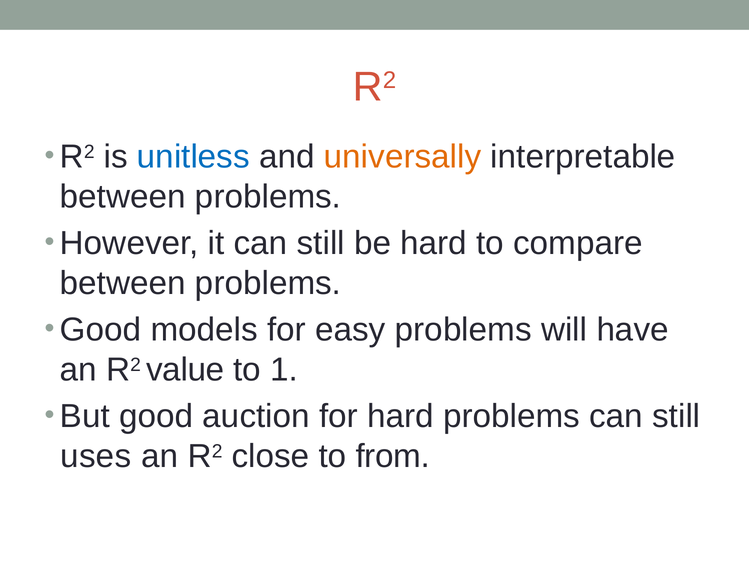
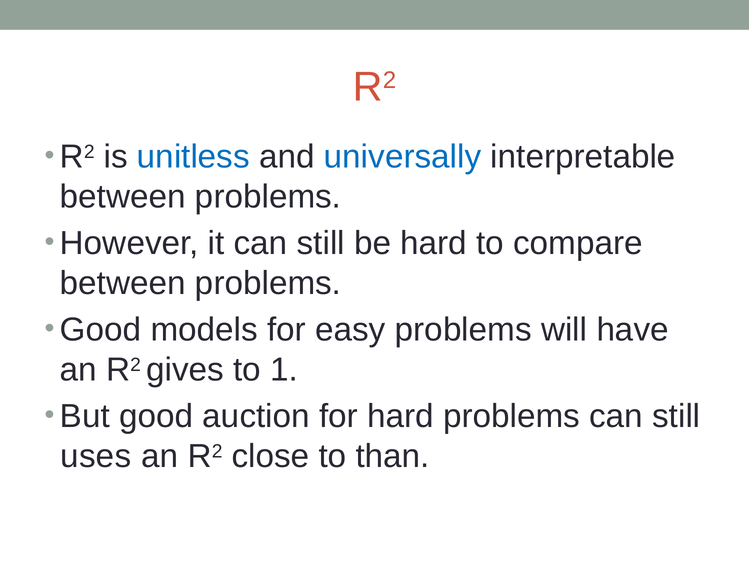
universally colour: orange -> blue (403, 157)
value: value -> gives (185, 370)
from: from -> than (393, 457)
